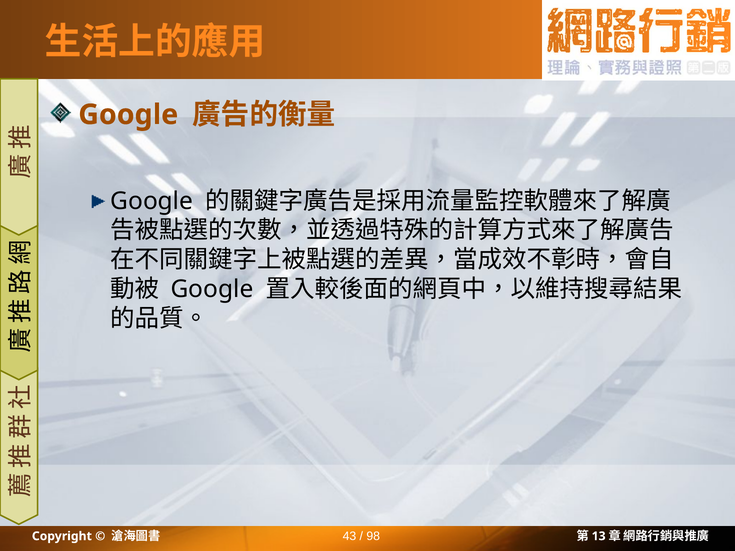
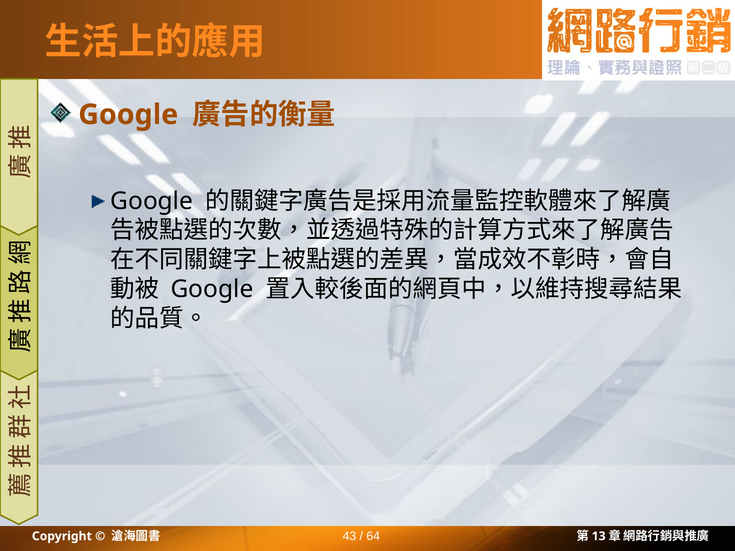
98: 98 -> 64 (373, 536)
